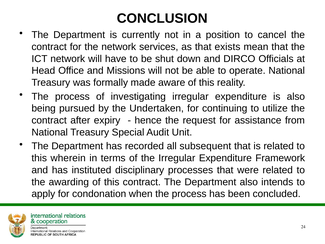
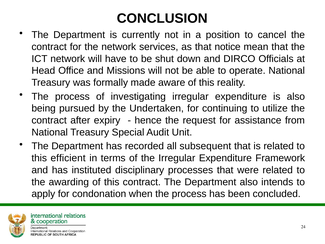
exists: exists -> notice (228, 47)
wherein: wherein -> efficient (68, 158)
